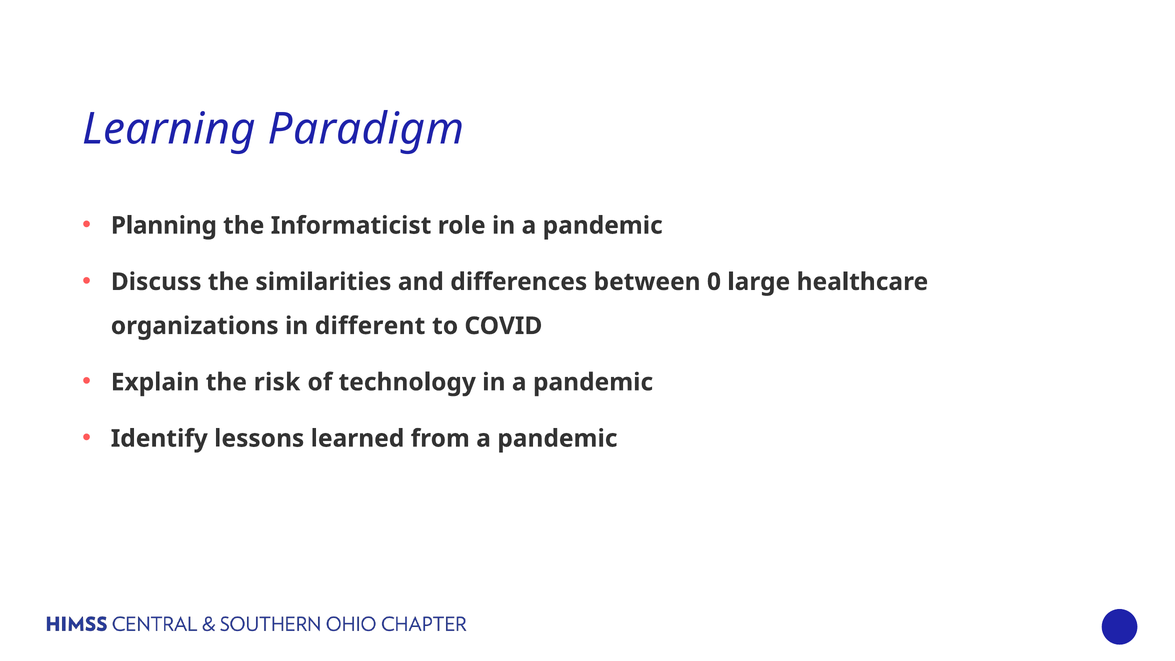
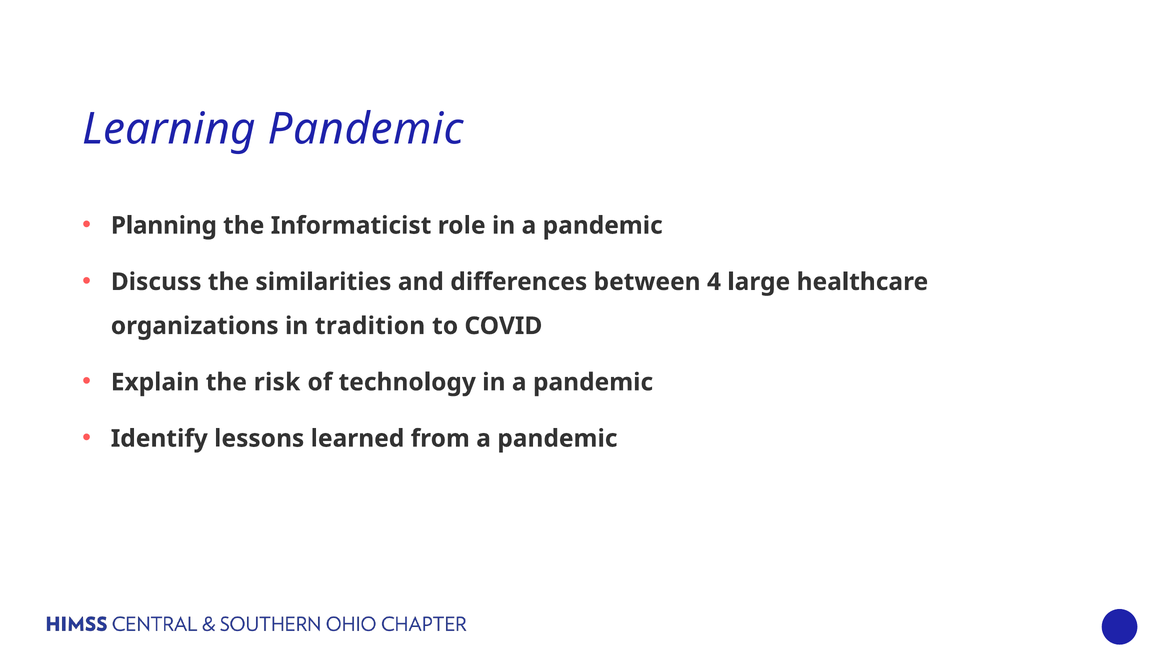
Learning Paradigm: Paradigm -> Pandemic (366, 129)
0: 0 -> 4 (714, 282)
different: different -> tradition (370, 326)
